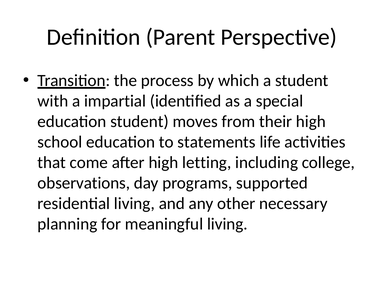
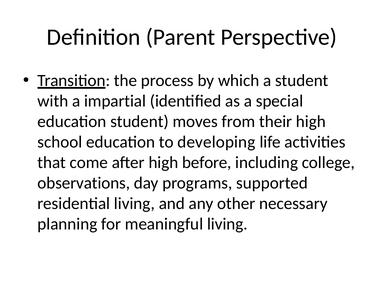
statements: statements -> developing (216, 142)
letting: letting -> before (207, 162)
